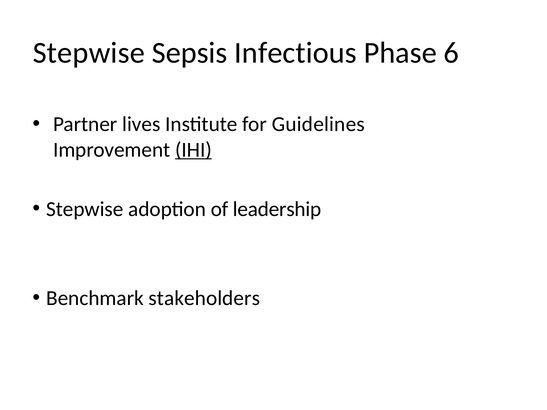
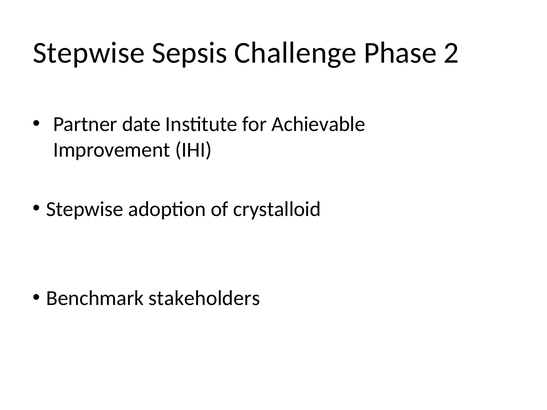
Infectious: Infectious -> Challenge (295, 53)
6: 6 -> 2 (451, 53)
lives: lives -> date (141, 124)
Guidelines: Guidelines -> Achievable (318, 124)
IHI underline: present -> none (193, 150)
leadership: leadership -> crystalloid (277, 209)
